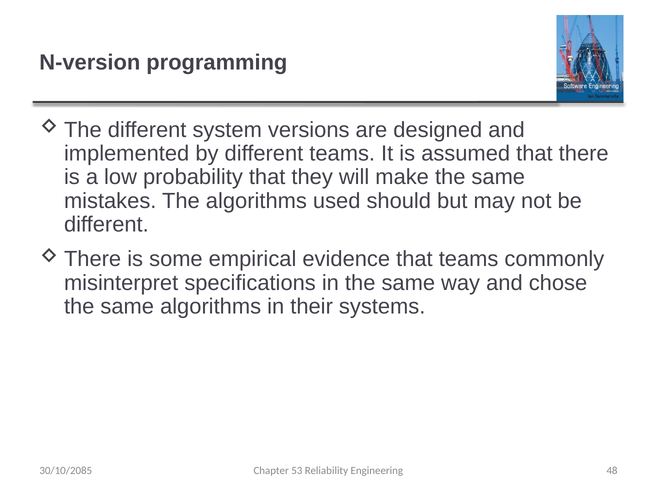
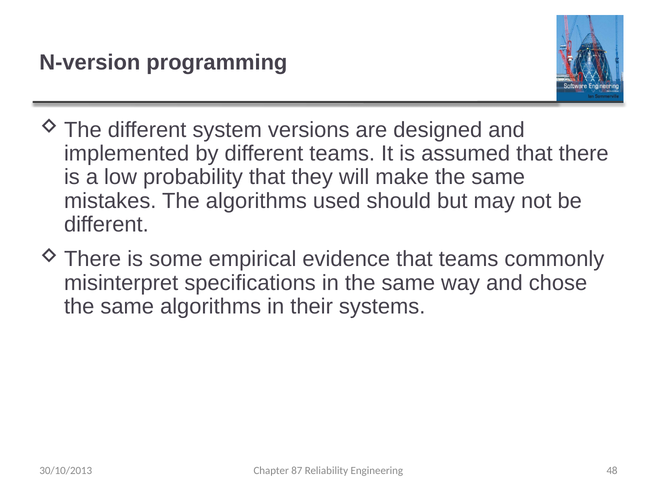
30/10/2085: 30/10/2085 -> 30/10/2013 (66, 471)
53: 53 -> 87 (297, 471)
